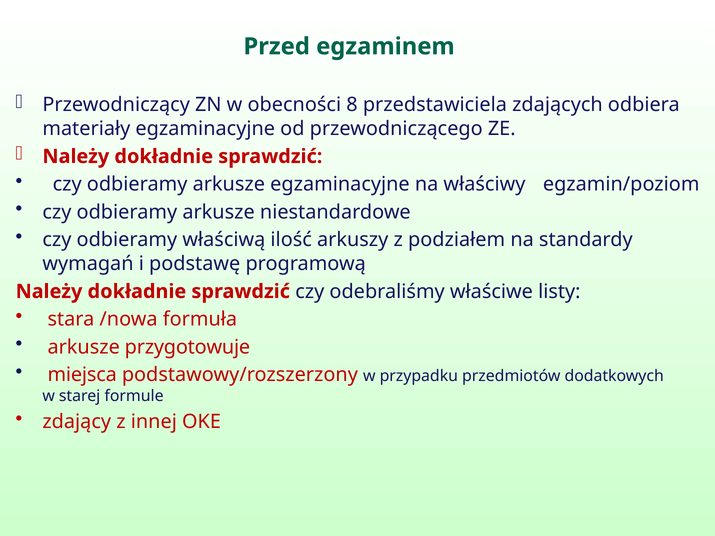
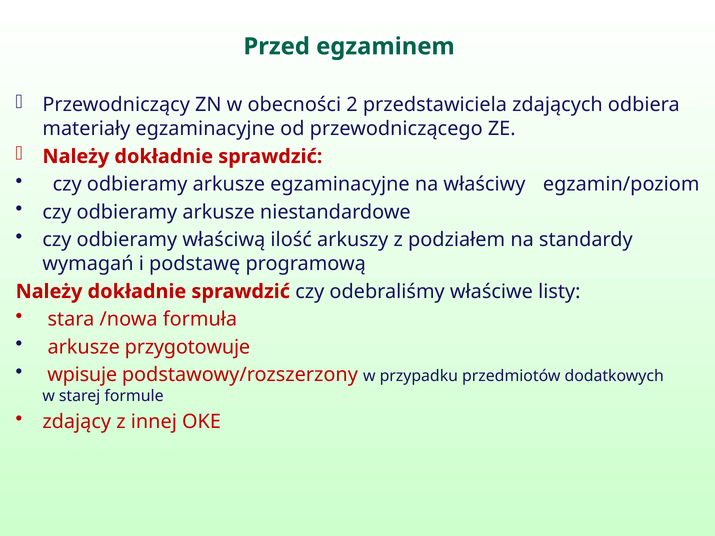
8: 8 -> 2 (352, 105)
miejsca: miejsca -> wpisuje (82, 375)
